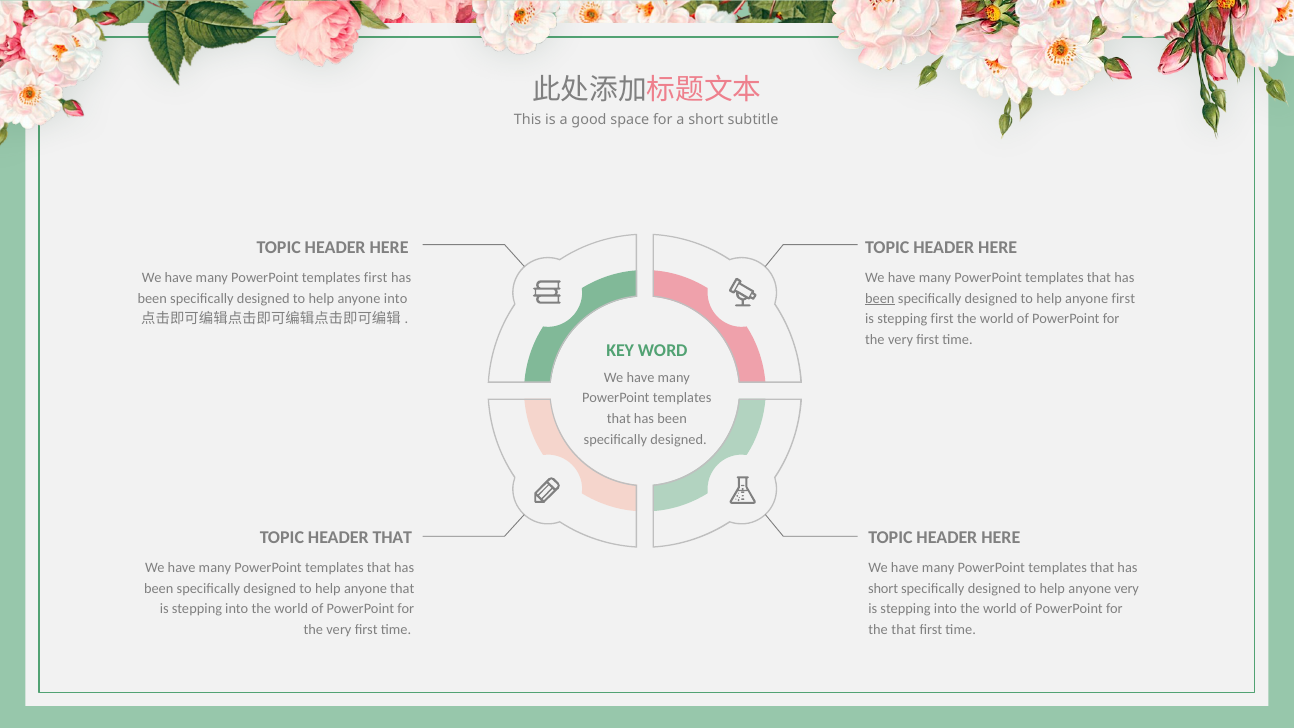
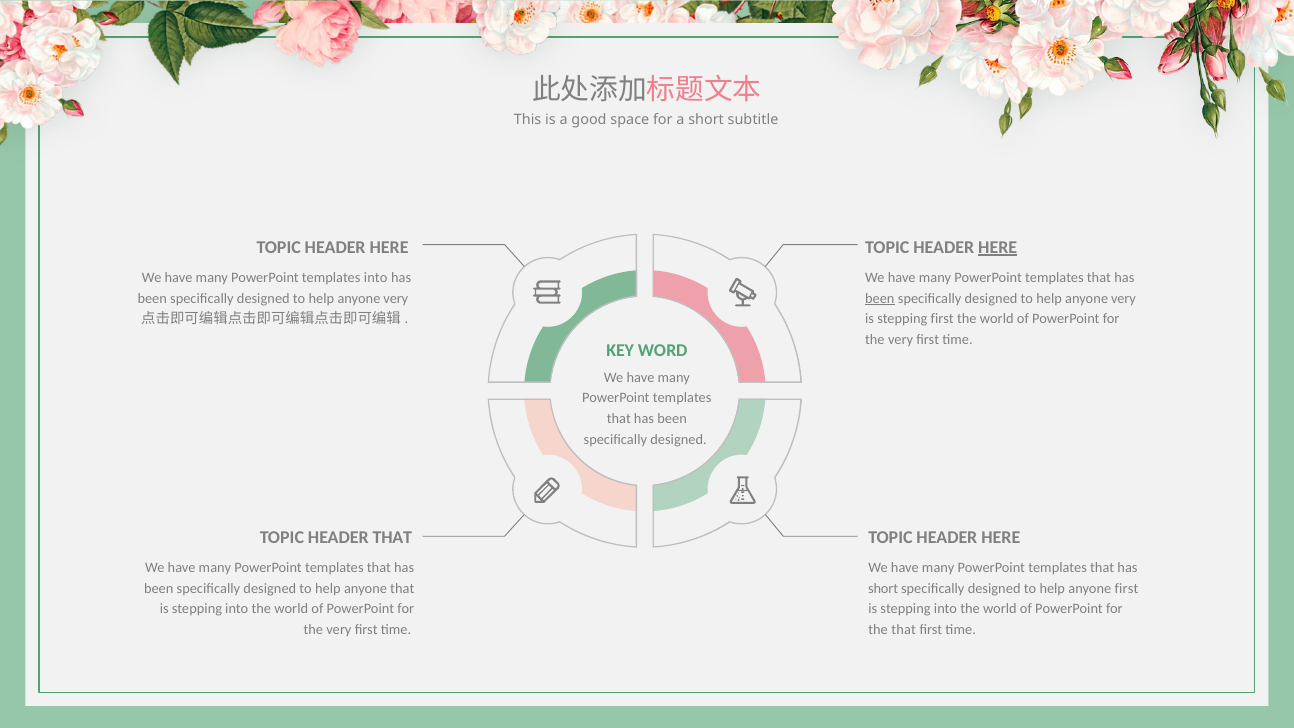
HERE underline: none -> present (998, 247)
templates first: first -> into (376, 278)
into: into -> very (396, 298)
first: first -> very (1123, 298)
anyone very: very -> first (1127, 588)
